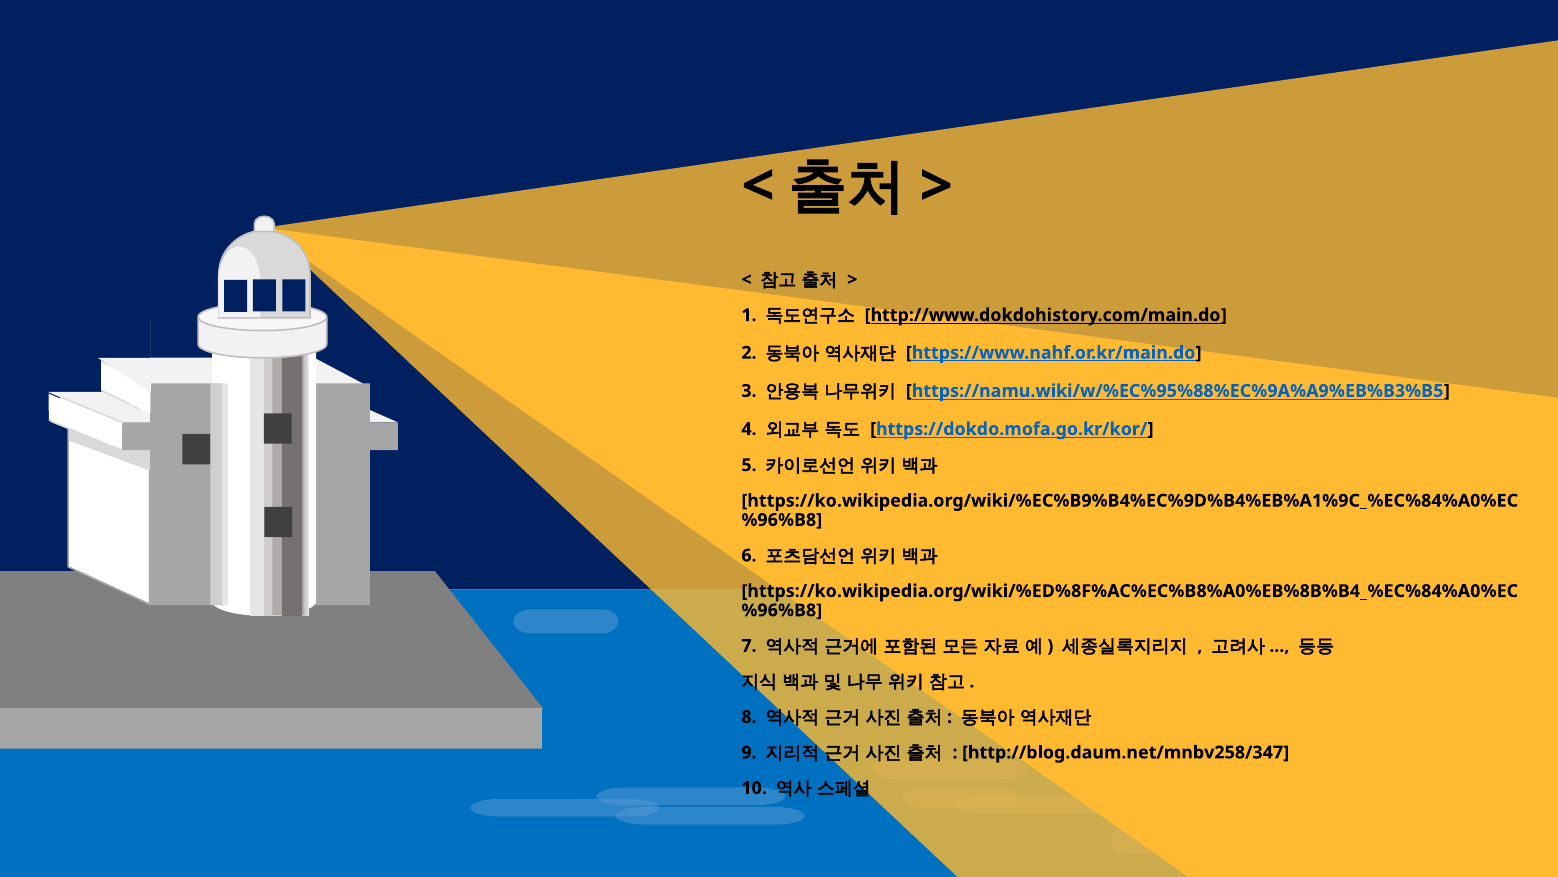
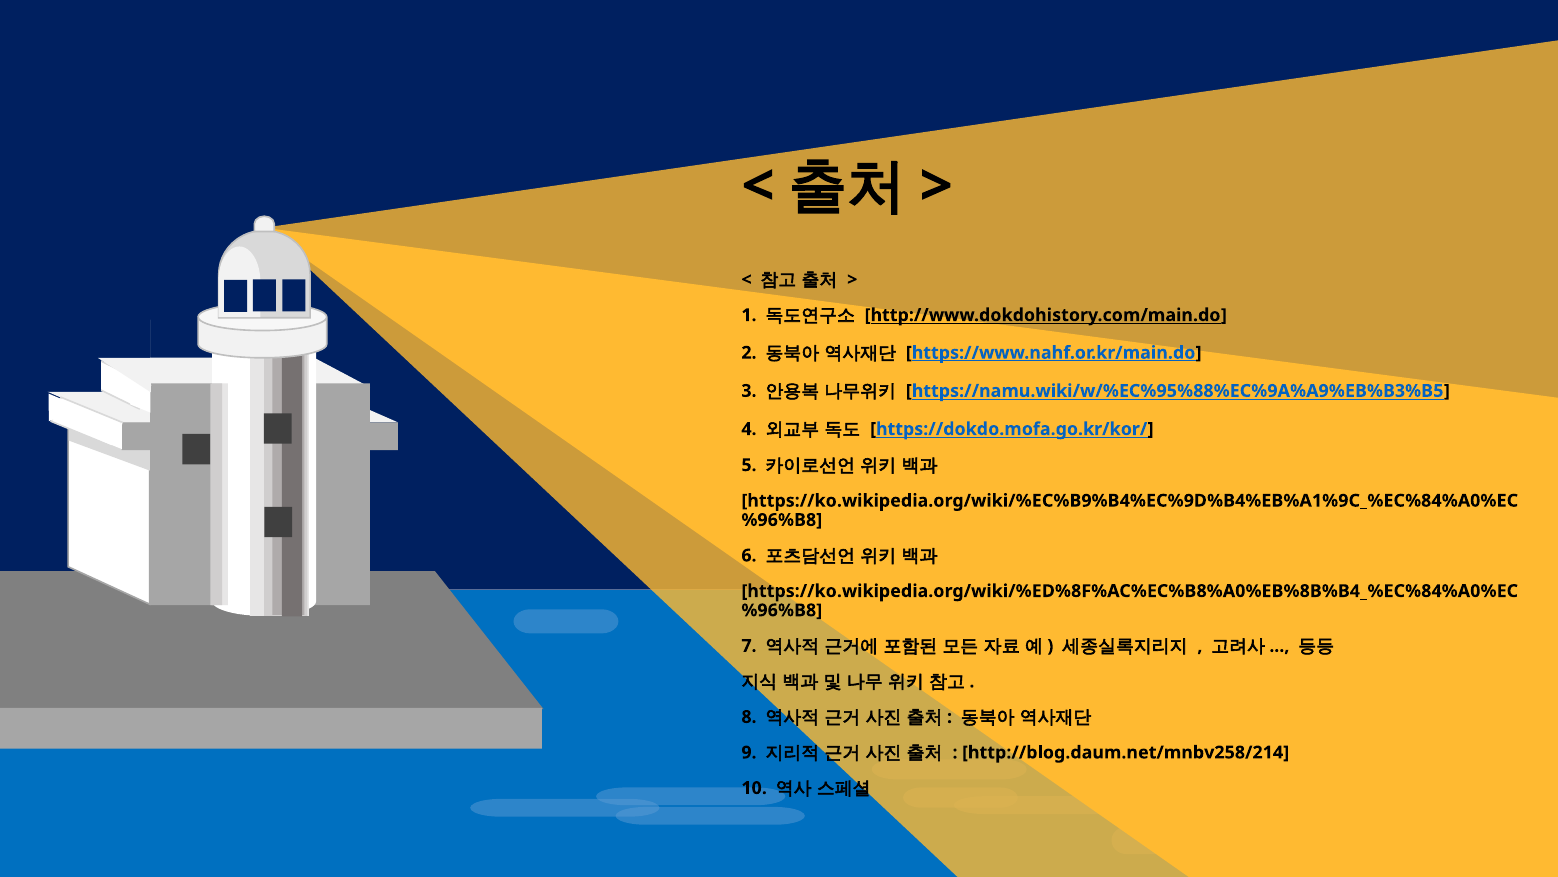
http://blog.daum.net/mnbv258/347: http://blog.daum.net/mnbv258/347 -> http://blog.daum.net/mnbv258/214 (1126, 752)
